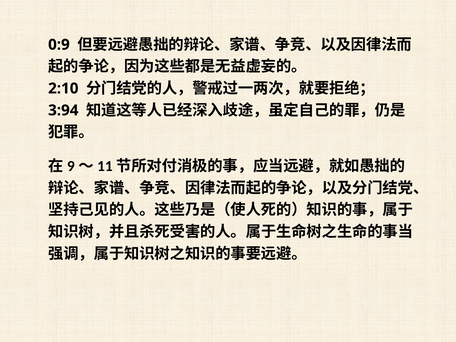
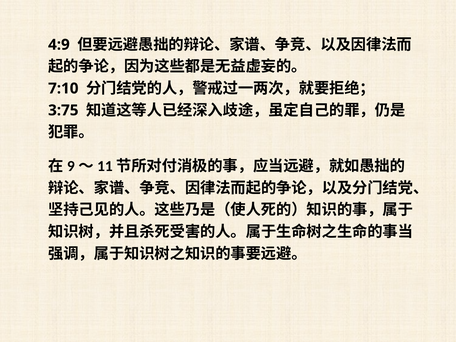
0:9: 0:9 -> 4:9 (59, 45)
2:10: 2:10 -> 7:10 (63, 88)
3:94: 3:94 -> 3:75 (63, 110)
